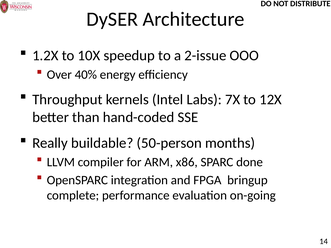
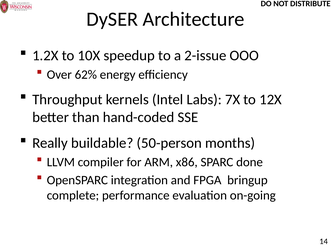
40%: 40% -> 62% (86, 75)
